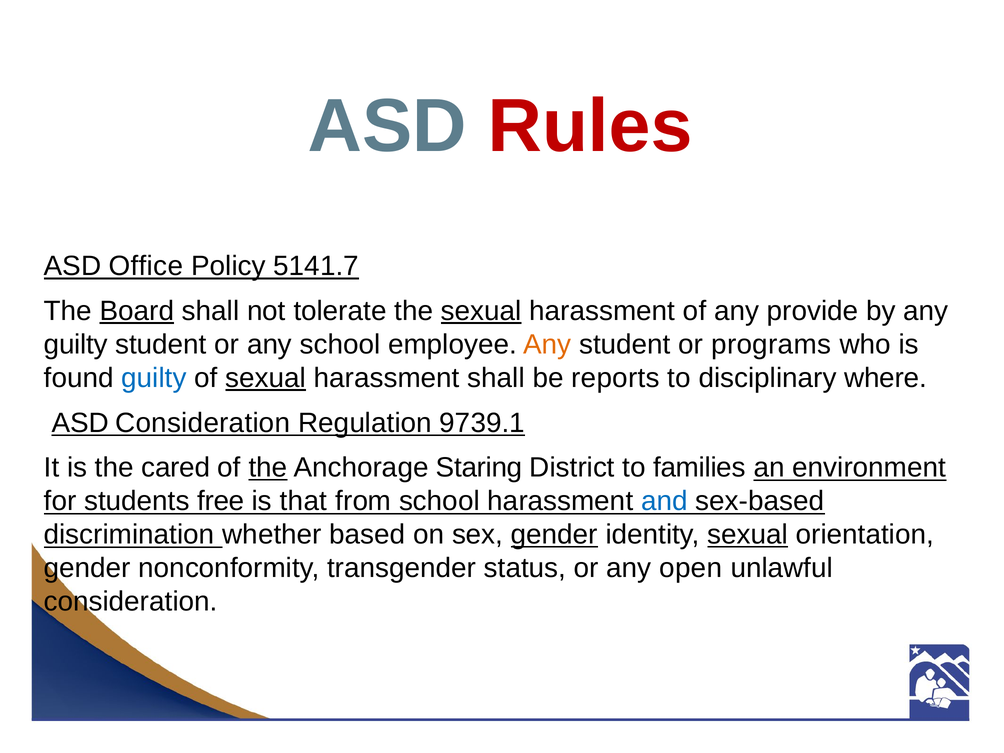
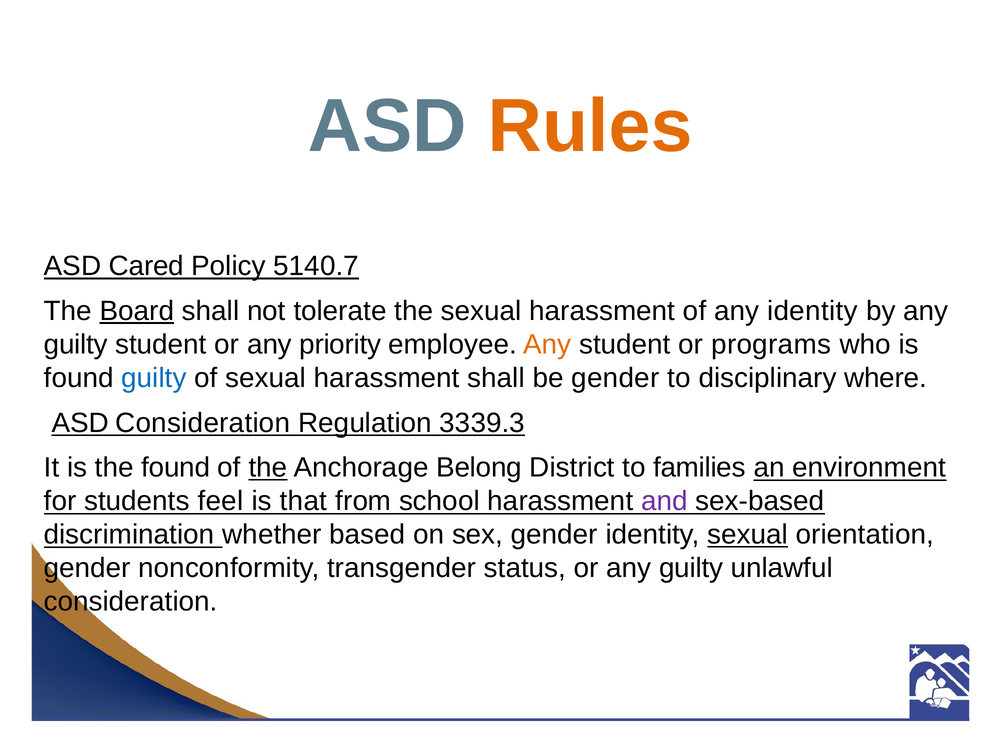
Rules colour: red -> orange (590, 127)
Office: Office -> Cared (146, 266)
5141.7: 5141.7 -> 5140.7 (316, 266)
sexual underline: present -> none (481, 311)
any provide: provide -> identity (812, 311)
any school: school -> priority (340, 345)
sexual underline: present -> none (266, 378)
be reports: reports -> gender (615, 378)
9739.1: 9739.1 -> 3339.3 (482, 423)
the cared: cared -> found (176, 468)
Staring: Staring -> Belong (479, 468)
free: free -> feel (220, 501)
and colour: blue -> purple (664, 501)
gender underline: present -> none (554, 535)
or any open: open -> guilty (691, 568)
